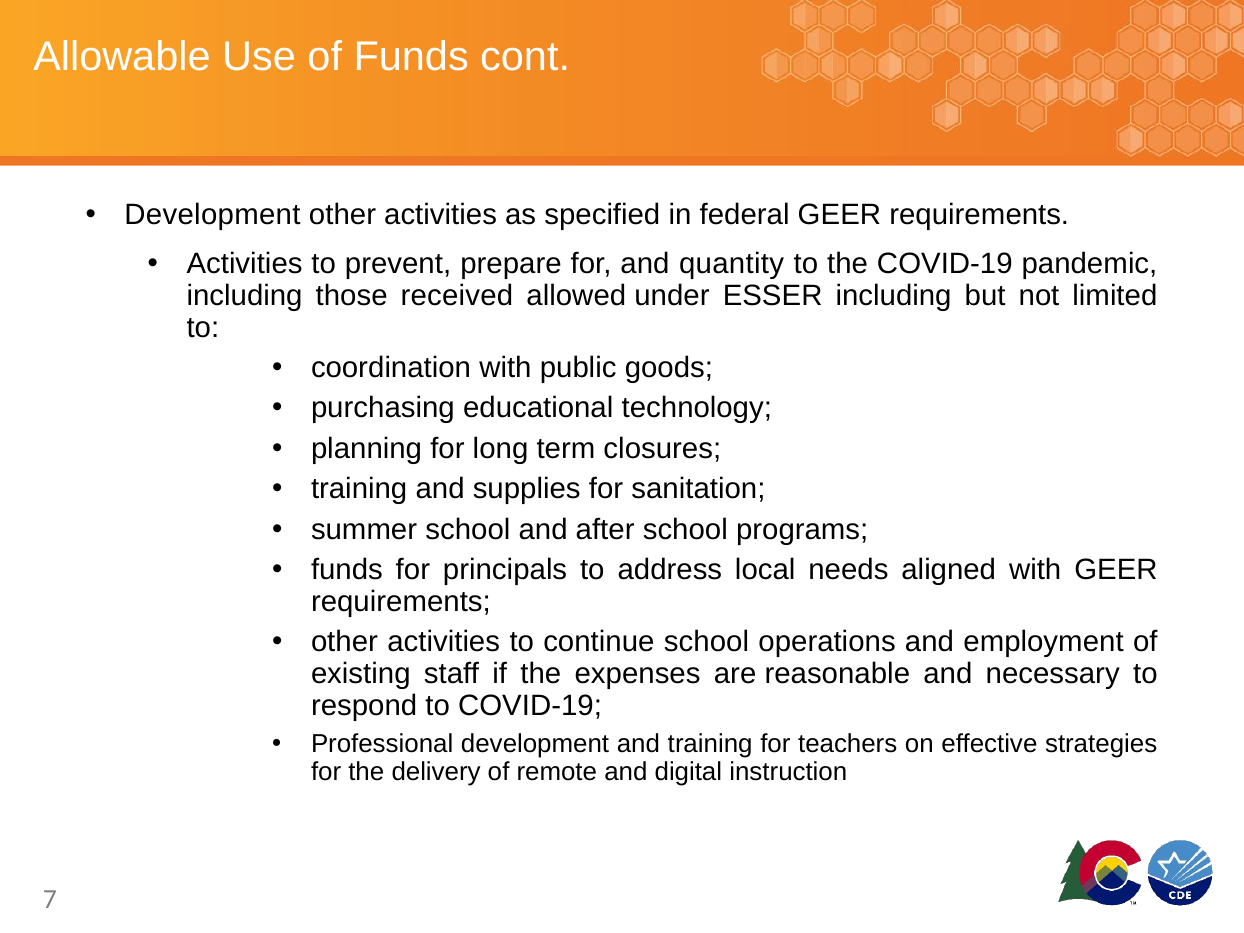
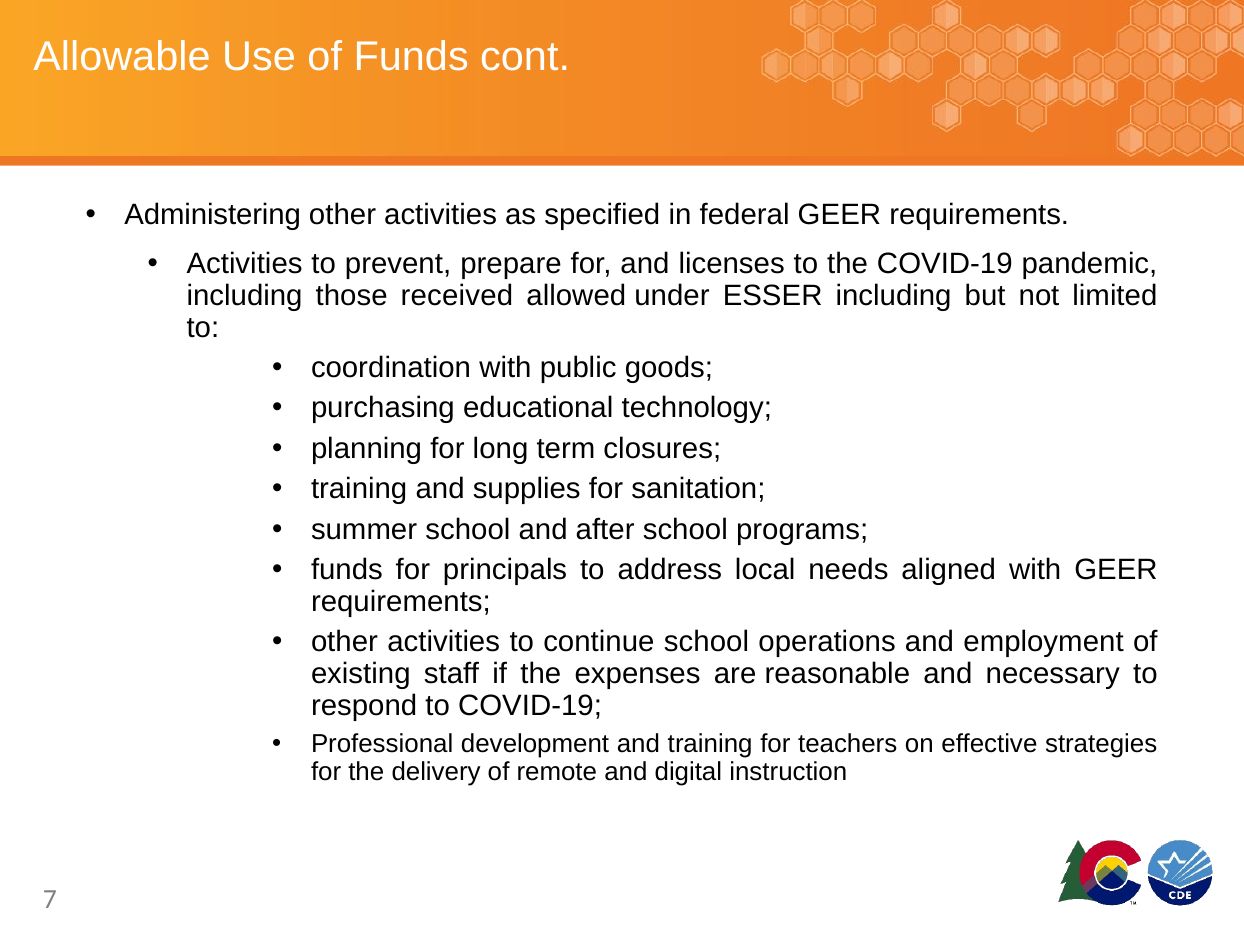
Development: Development -> Administering (213, 215)
quantity: quantity -> licenses (732, 264)
